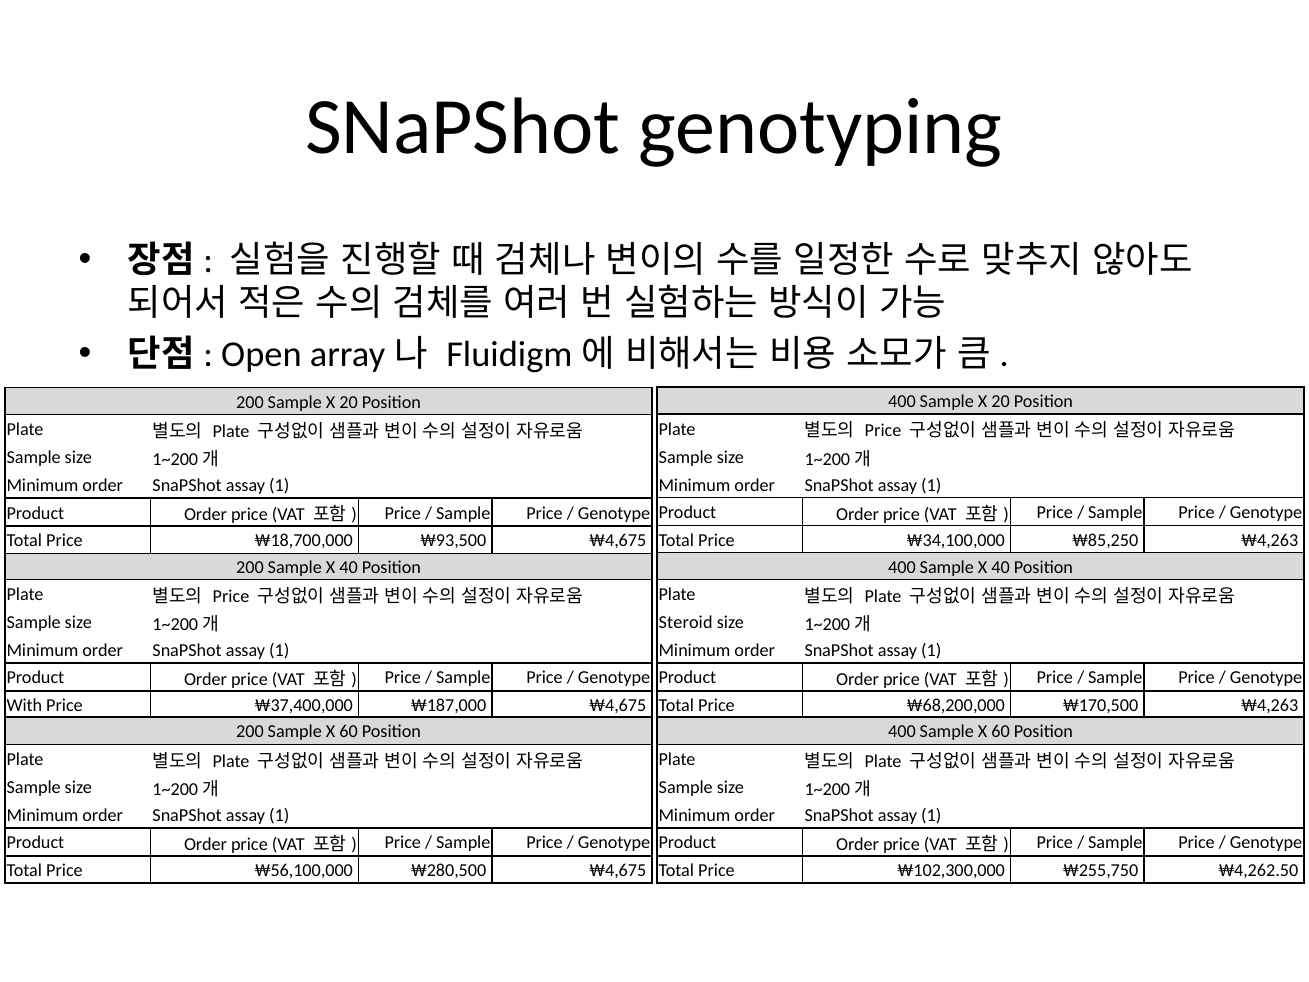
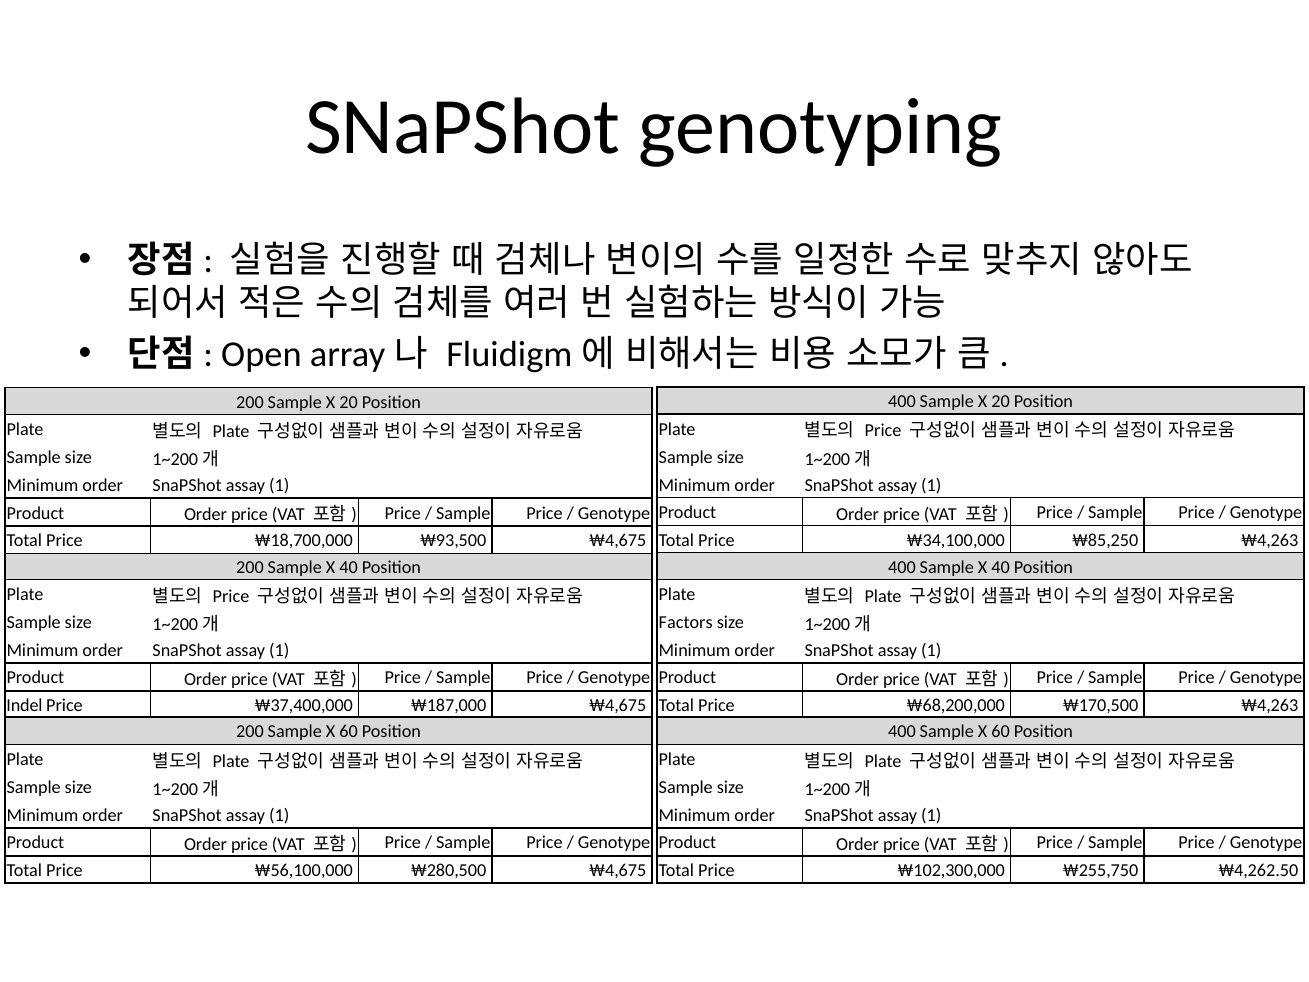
Steroid: Steroid -> Factors (686, 623)
With: With -> Indel (24, 705)
